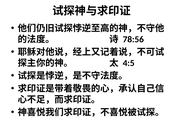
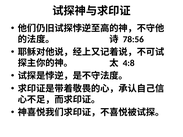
4:5: 4:5 -> 4:8 (129, 63)
